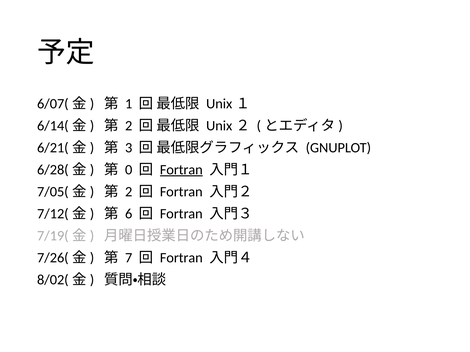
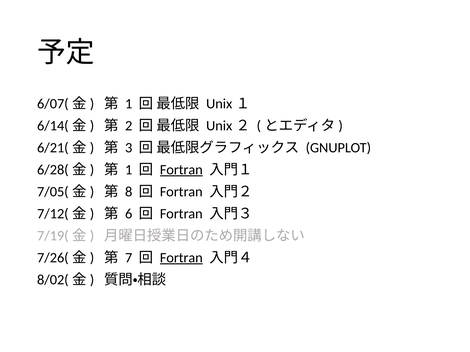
0: 0 -> 1 (129, 170)
2: 2 -> 8 (129, 192)
Fortran underline: none -> present (181, 258)
